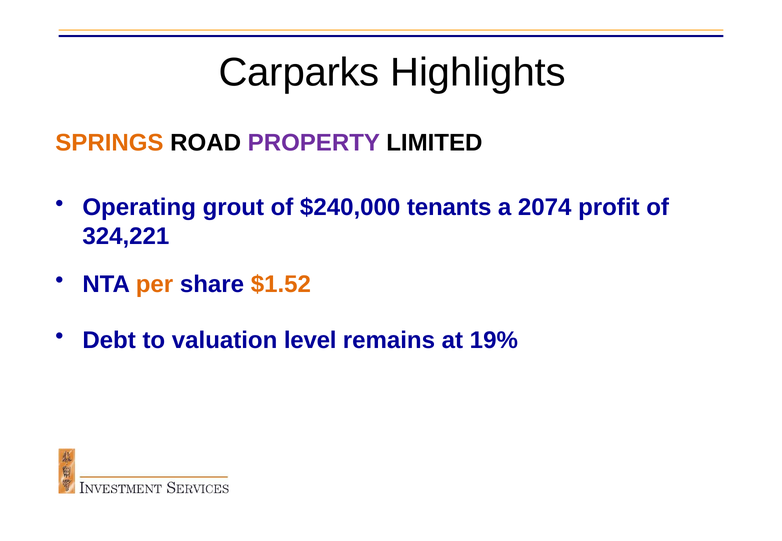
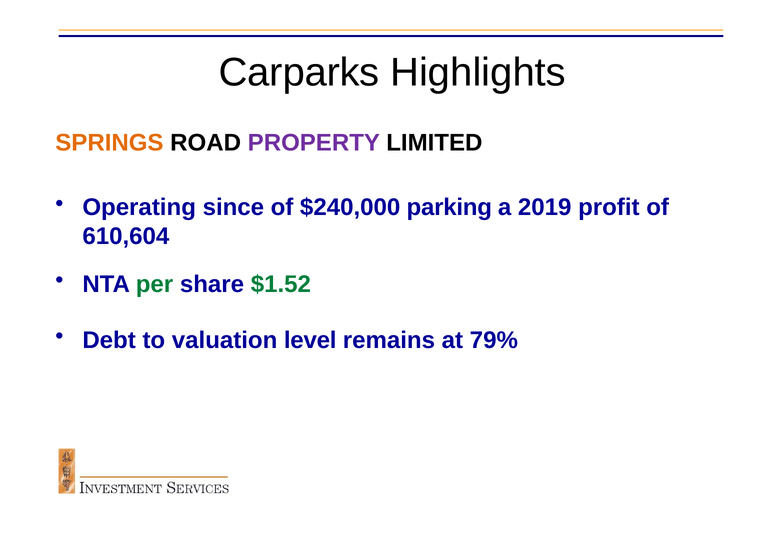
grout: grout -> since (233, 208)
tenants: tenants -> parking (449, 208)
2074: 2074 -> 2019 (545, 208)
324,221: 324,221 -> 610,604 (126, 237)
per colour: orange -> green (155, 284)
$1.52 colour: orange -> green (281, 284)
19%: 19% -> 79% (494, 340)
